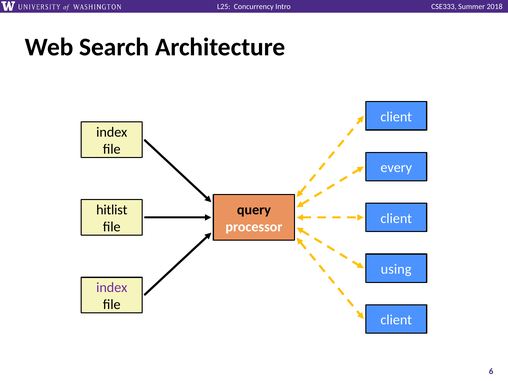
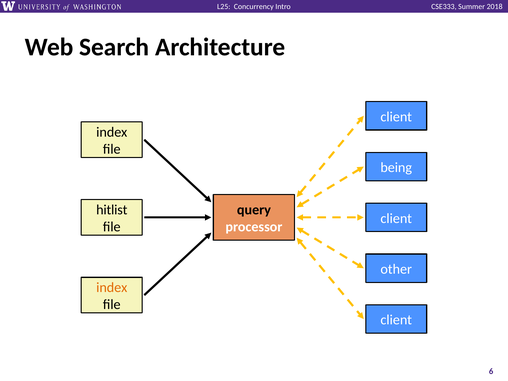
every: every -> being (396, 168)
using: using -> other (396, 269)
index colour: purple -> orange (112, 288)
